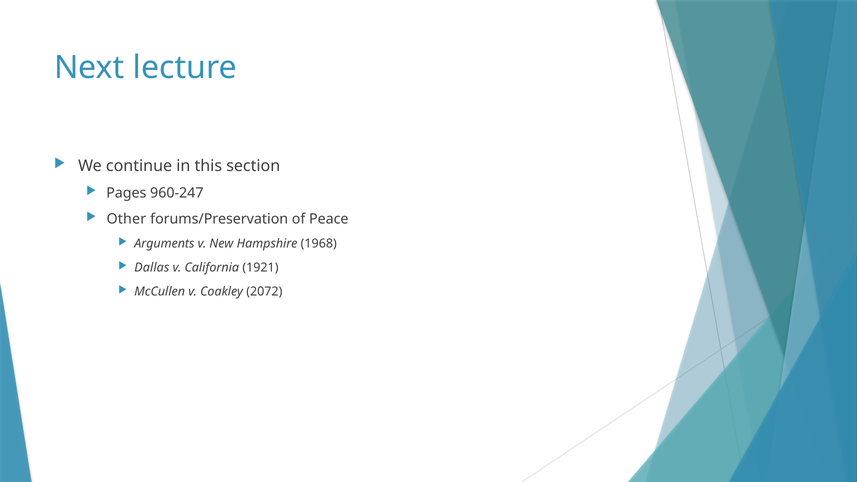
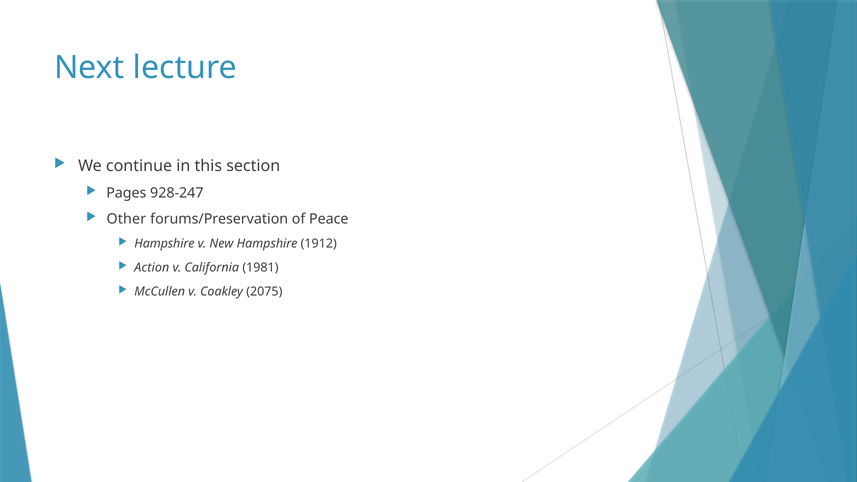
960-247: 960-247 -> 928-247 (177, 193)
Arguments: Arguments -> Hampshire (164, 244)
1968: 1968 -> 1912 (319, 244)
Dallas: Dallas -> Action (152, 268)
1921: 1921 -> 1981 (260, 268)
2072: 2072 -> 2075 (264, 292)
